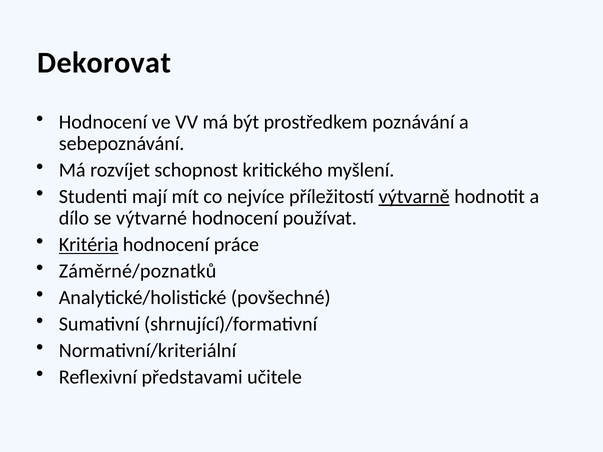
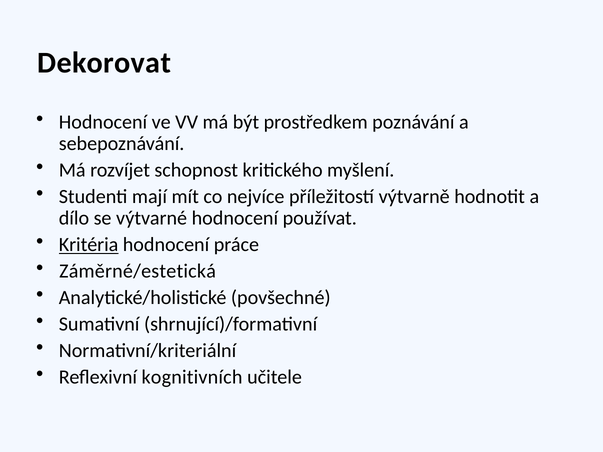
výtvarně underline: present -> none (414, 197)
Záměrné/poznatků: Záměrné/poznatků -> Záměrné/estetická (138, 271)
představami: představami -> kognitivních (192, 378)
